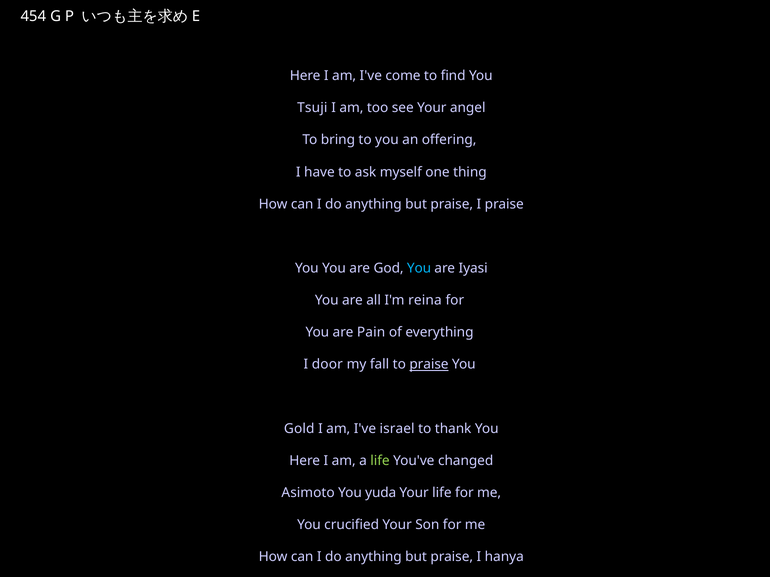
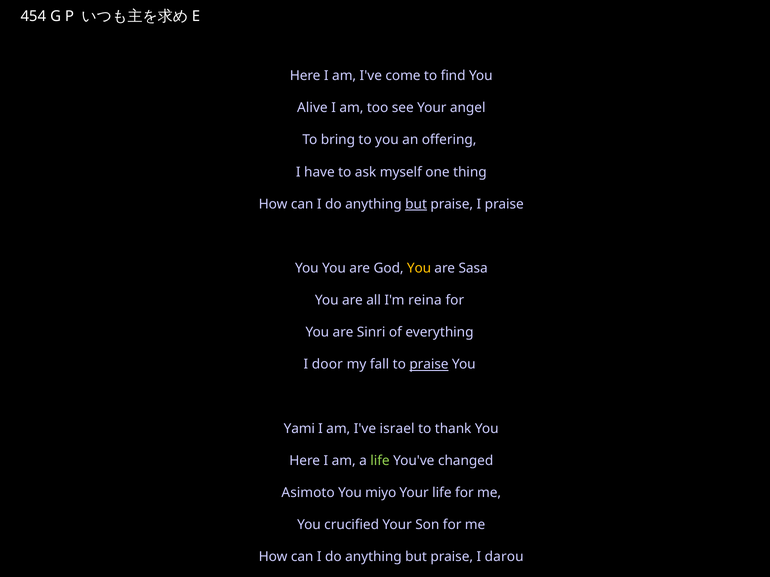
Tsuji: Tsuji -> Alive (312, 108)
but underline: none -> present (416, 204)
You colour: light blue -> yellow (419, 268)
Iyasi: Iyasi -> Sasa (473, 268)
Pain: Pain -> Sinri (371, 333)
Gold: Gold -> Yami (299, 429)
yuda: yuda -> miyo (381, 493)
hanya: hanya -> darou (504, 557)
